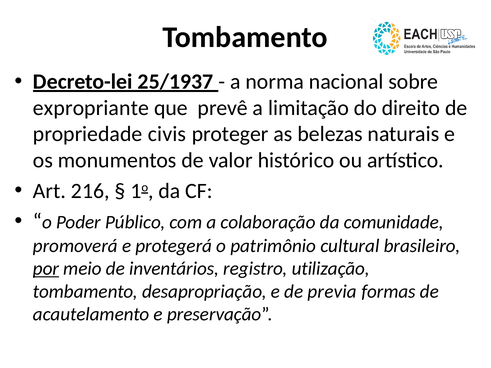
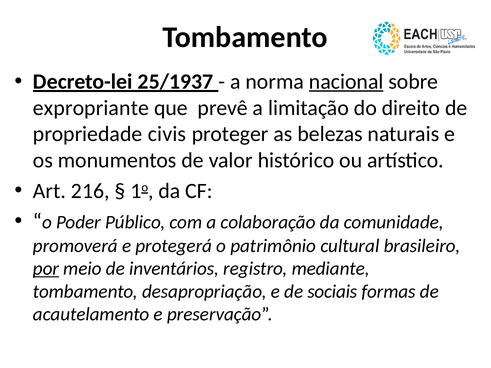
nacional underline: none -> present (346, 82)
utilização: utilização -> mediante (331, 269)
previa: previa -> sociais (332, 292)
